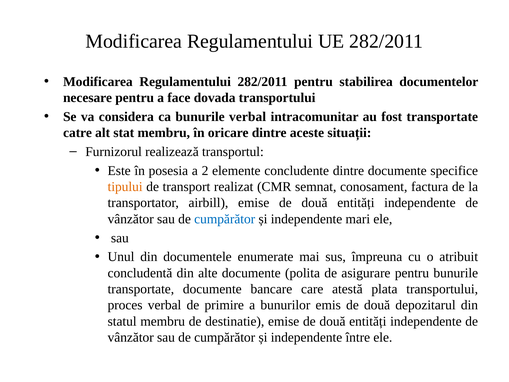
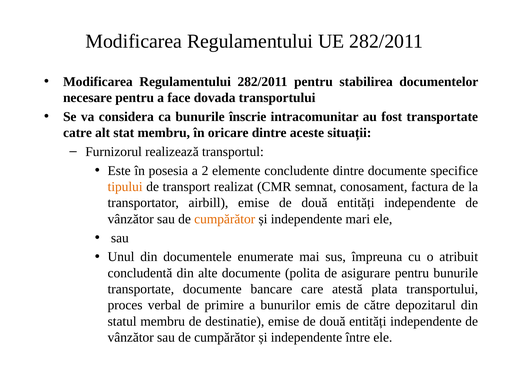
bunurile verbal: verbal -> înscrie (248, 117)
cumpărător colour: blue -> orange (225, 219)
emis de două: două -> către (377, 305)
